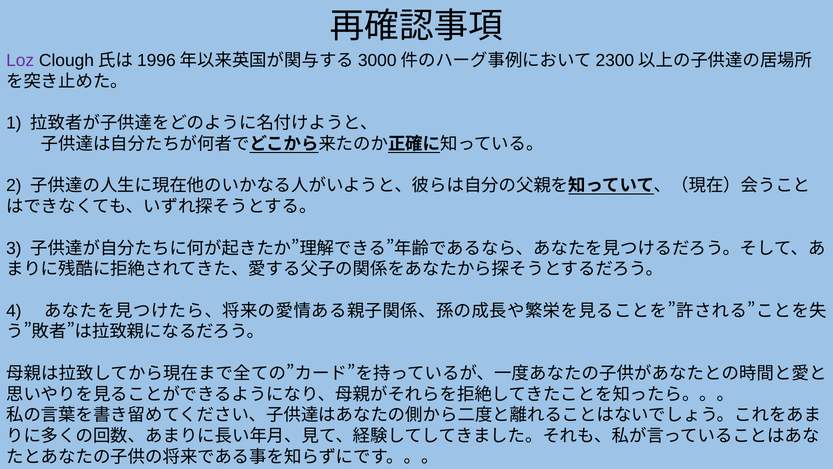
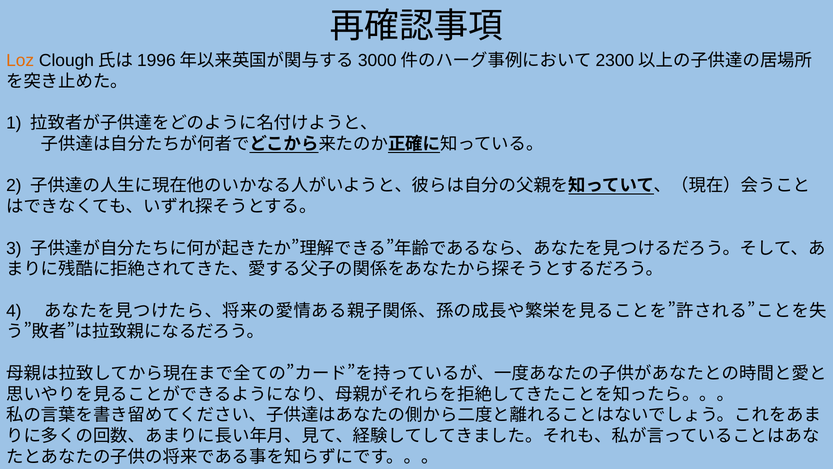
Loz colour: purple -> orange (20, 61)
